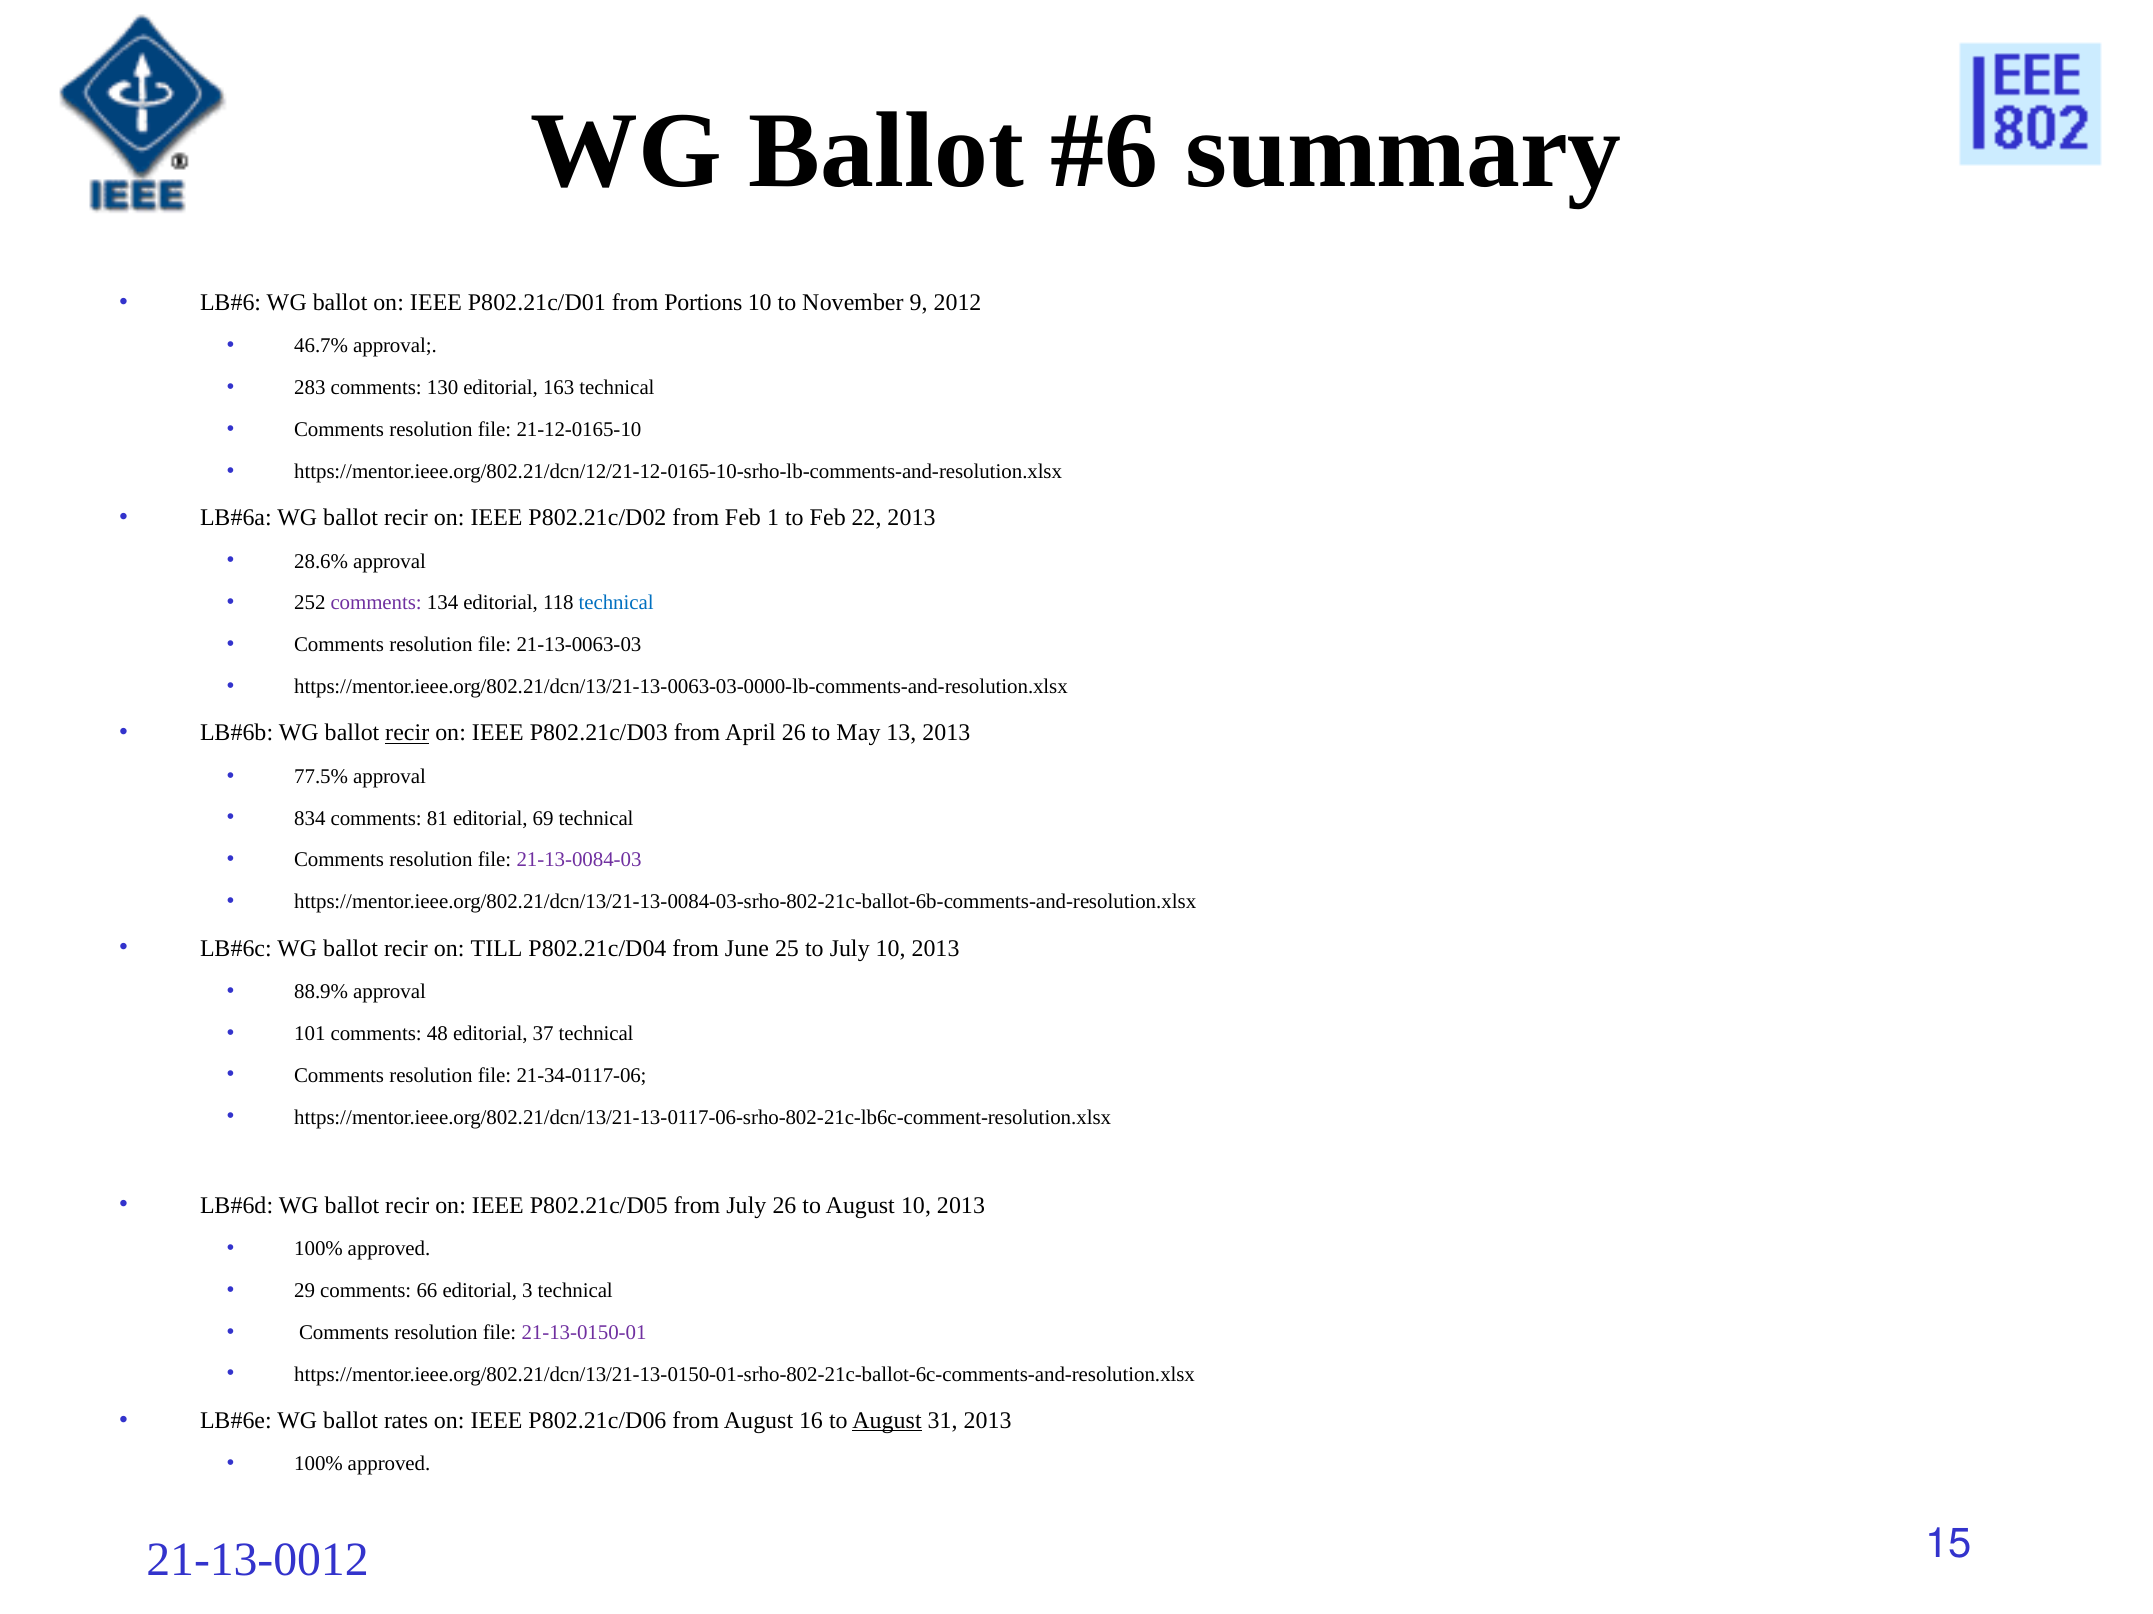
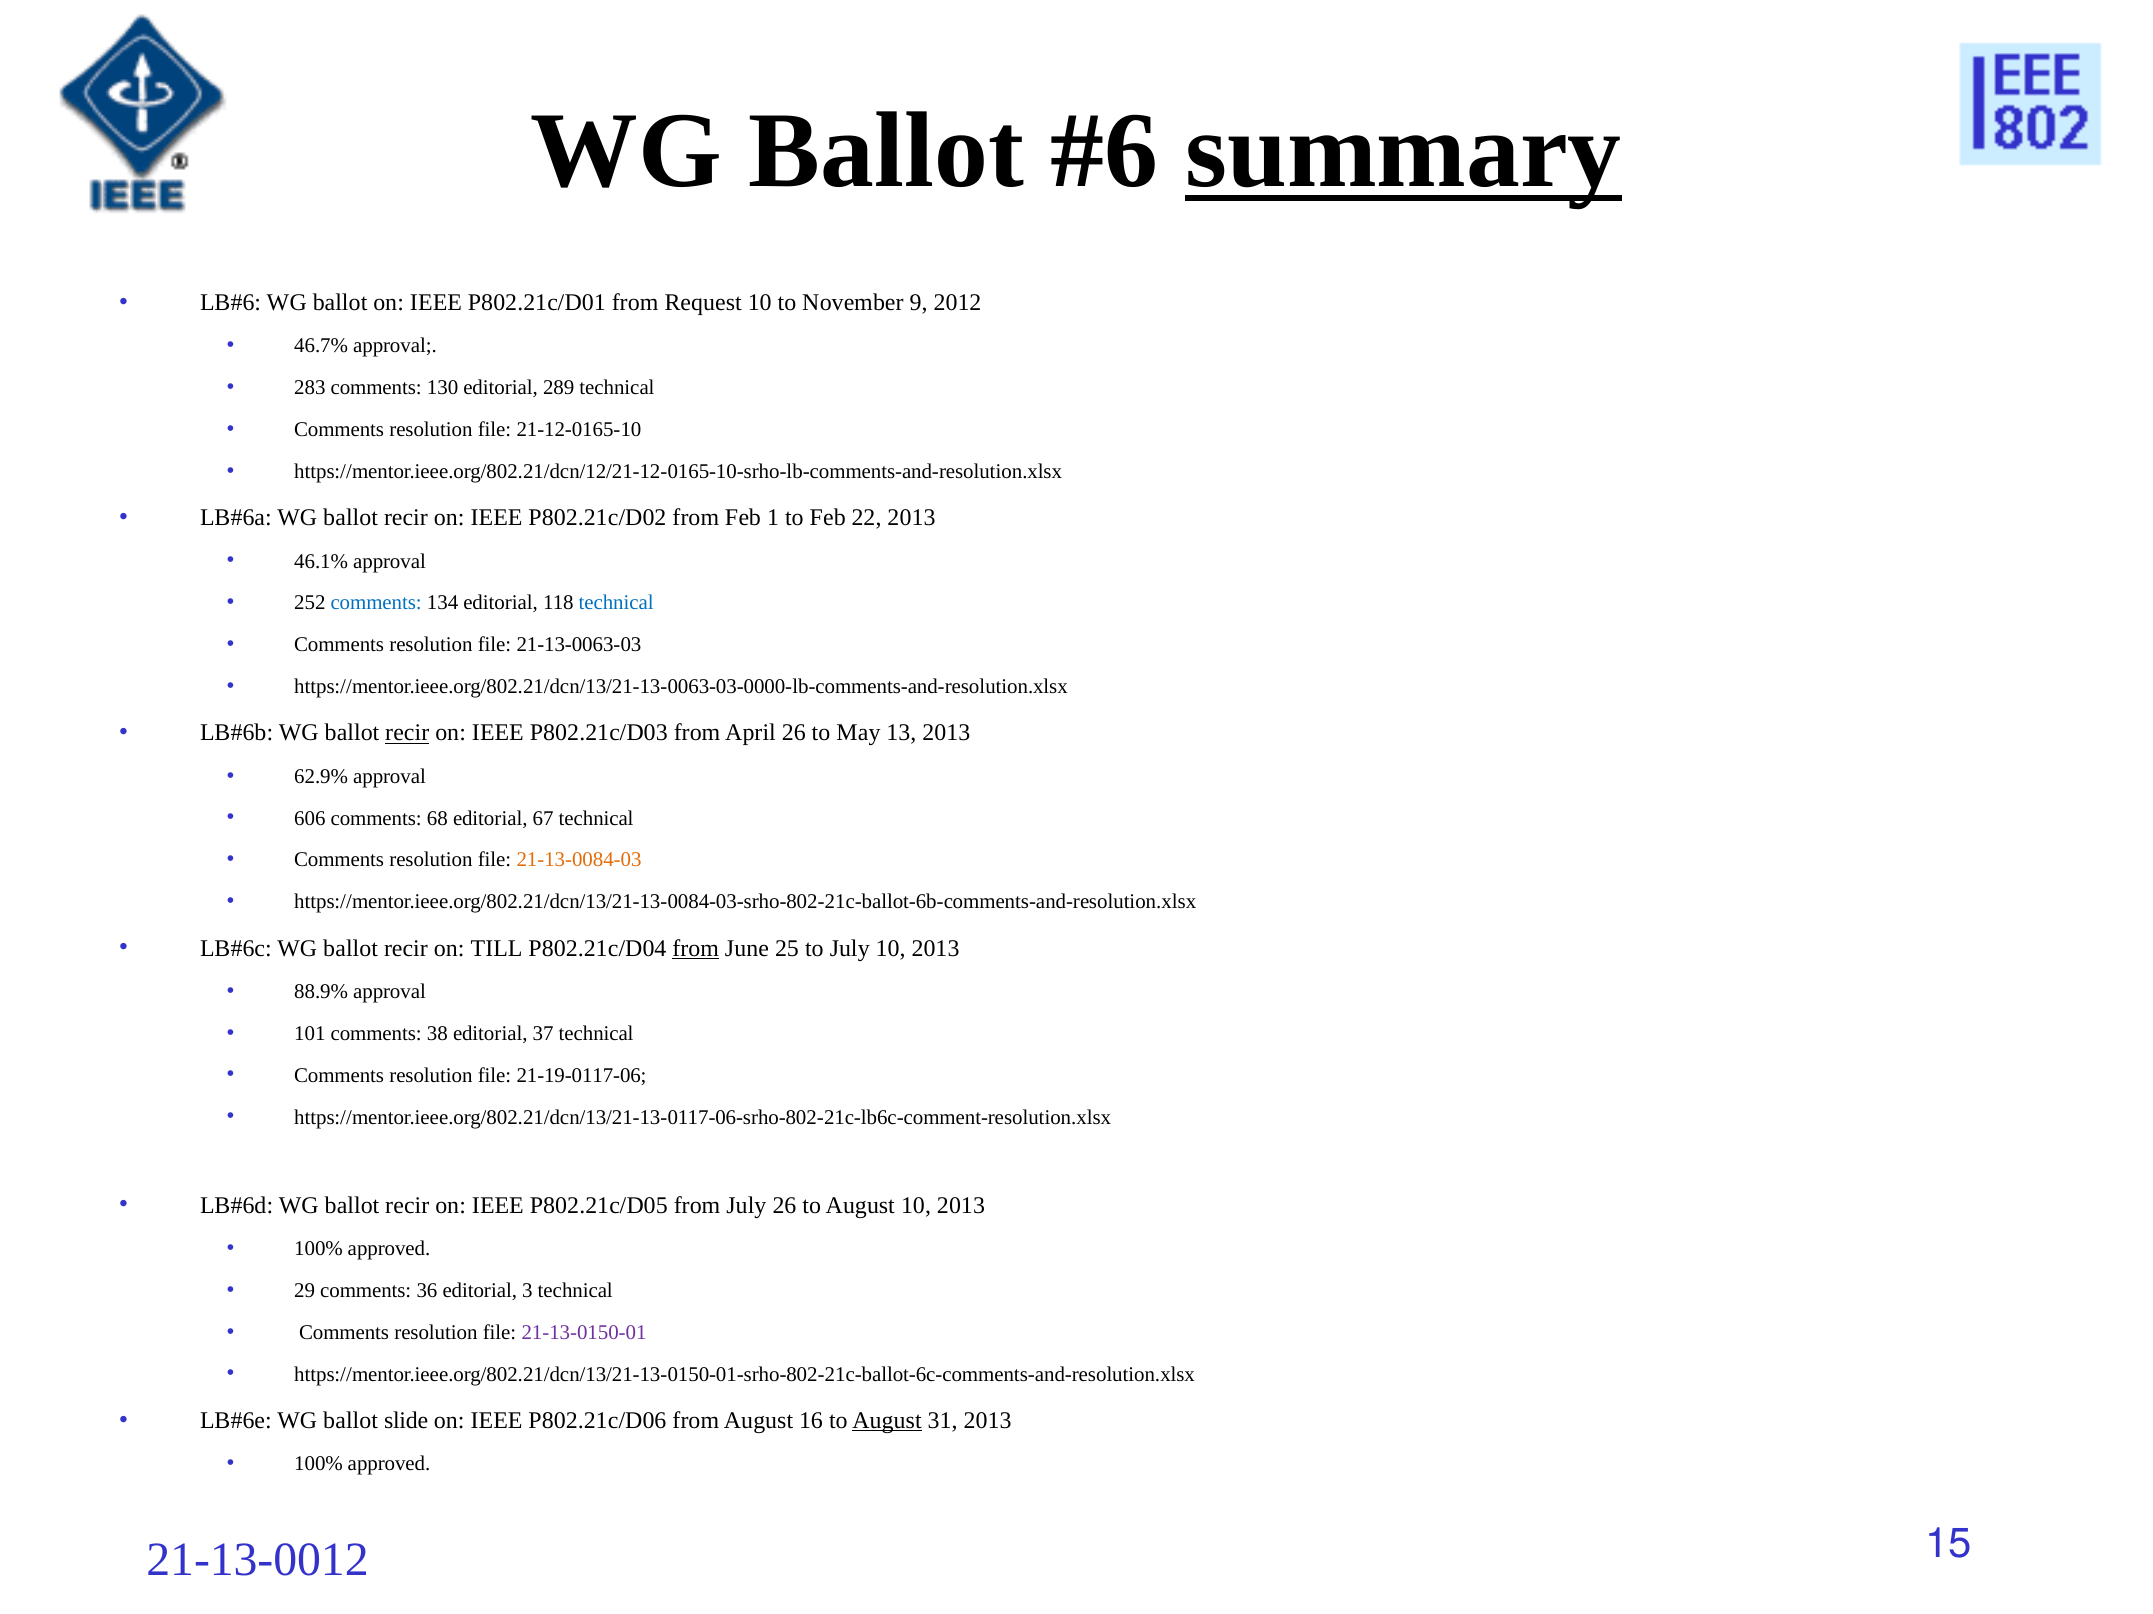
summary underline: none -> present (1404, 152)
Portions: Portions -> Request (703, 303)
163: 163 -> 289 (559, 388)
28.6%: 28.6% -> 46.1% (321, 561)
comments colour: purple -> blue (376, 603)
77.5%: 77.5% -> 62.9% (321, 777)
834: 834 -> 606 (310, 819)
81: 81 -> 68 (437, 819)
69: 69 -> 67 (543, 819)
21-13-0084-03 colour: purple -> orange (579, 860)
from underline: none -> present (696, 949)
48: 48 -> 38 (437, 1034)
21-34-0117-06: 21-34-0117-06 -> 21-19-0117-06 (582, 1076)
66: 66 -> 36 (427, 1291)
rates: rates -> slide (406, 1421)
